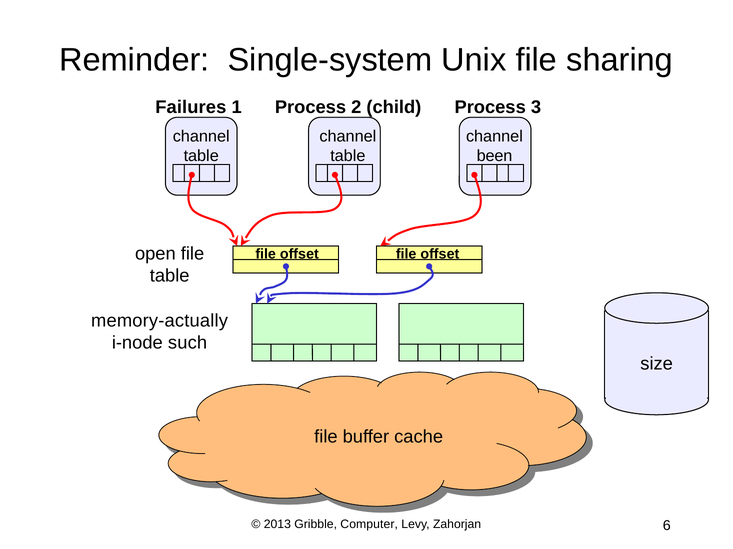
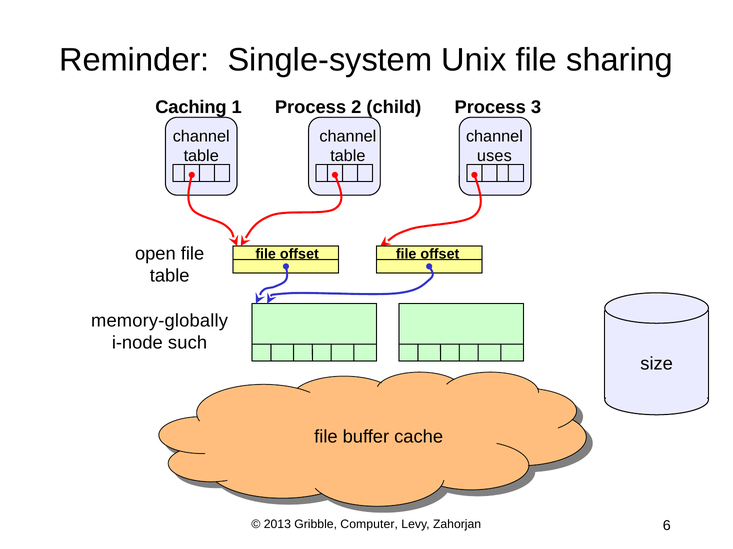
Failures: Failures -> Caching (191, 107)
been: been -> uses (494, 156)
memory-actually: memory-actually -> memory-globally (160, 321)
